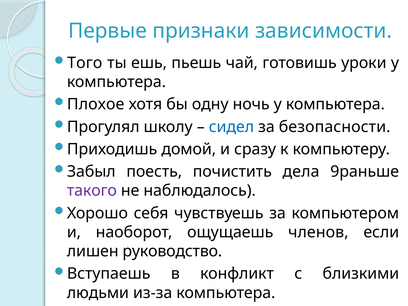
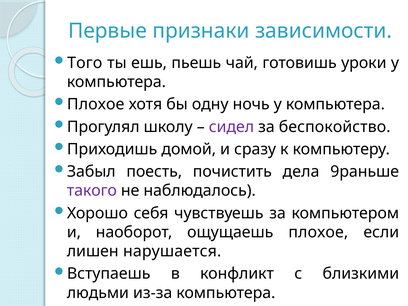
сидел colour: blue -> purple (231, 127)
безопасности: безопасности -> беспокойство (335, 127)
ощущаешь членов: членов -> плохое (318, 232)
руководство: руководство -> нарушается (172, 251)
